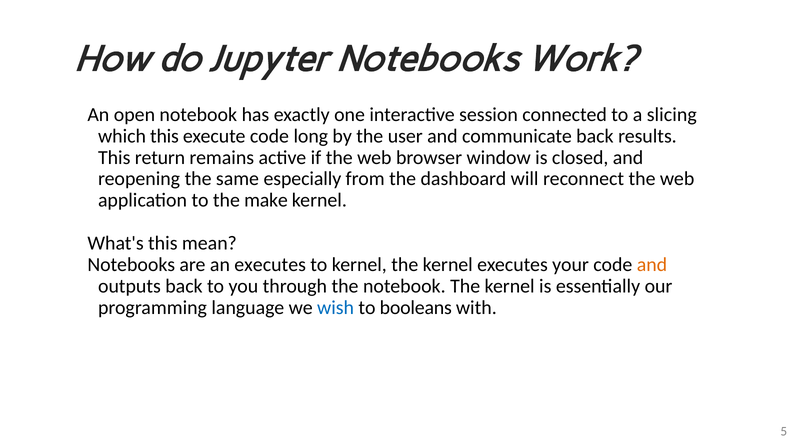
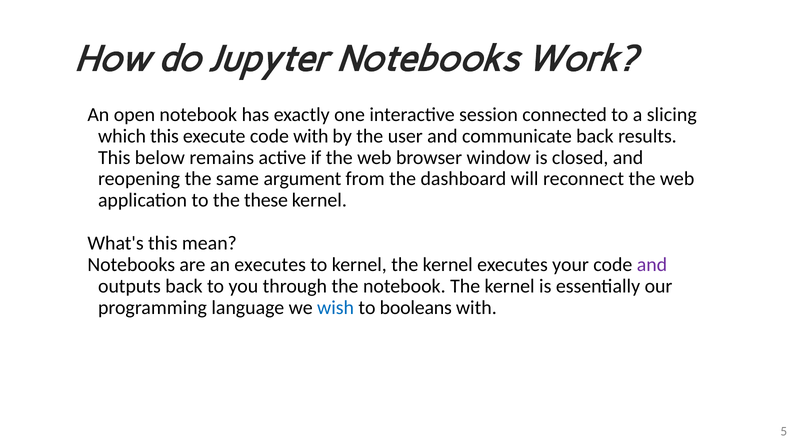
code long: long -> with (311, 136)
return: return -> below (160, 158)
especially: especially -> argument (302, 179)
make: make -> these (266, 200)
and colour: orange -> purple (652, 265)
